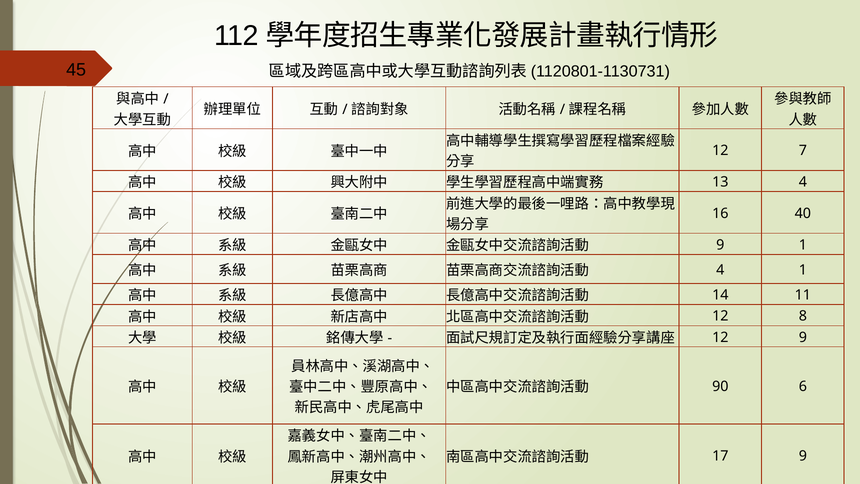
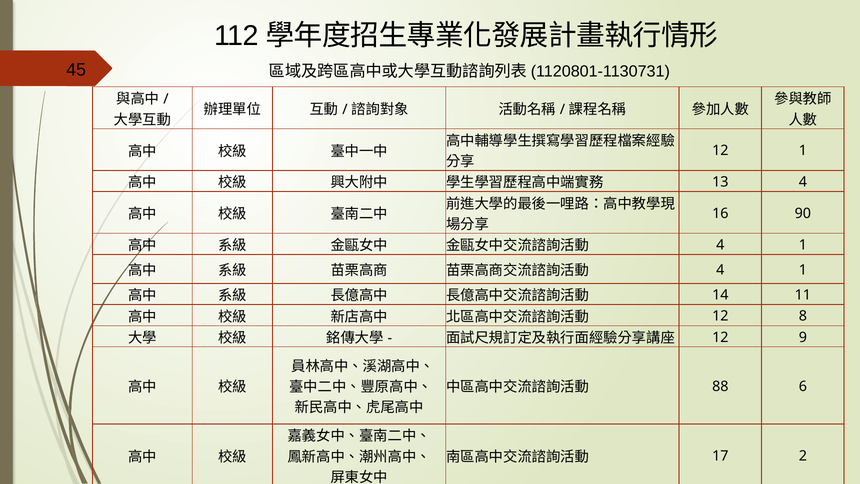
12 7: 7 -> 1 (803, 151)
40: 40 -> 90 (803, 213)
9: 9 -> 4 (720, 245)
90: 90 -> 88 (720, 386)
17 9: 9 -> 2 (803, 456)
